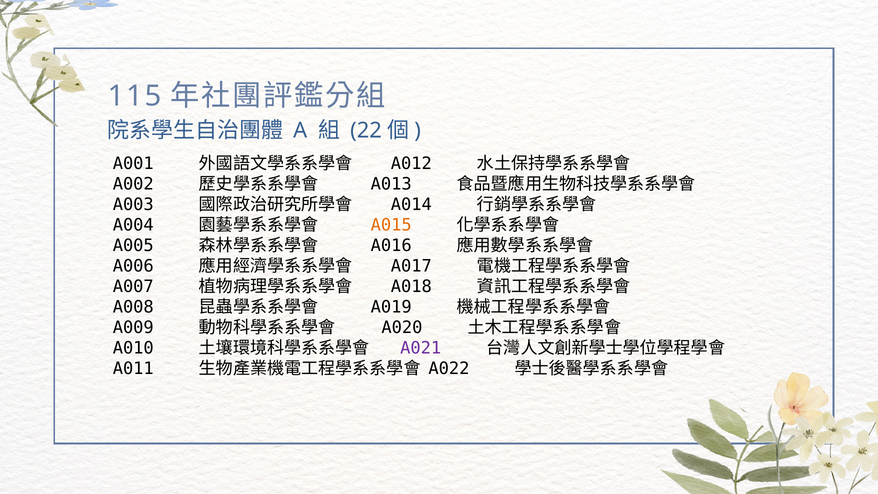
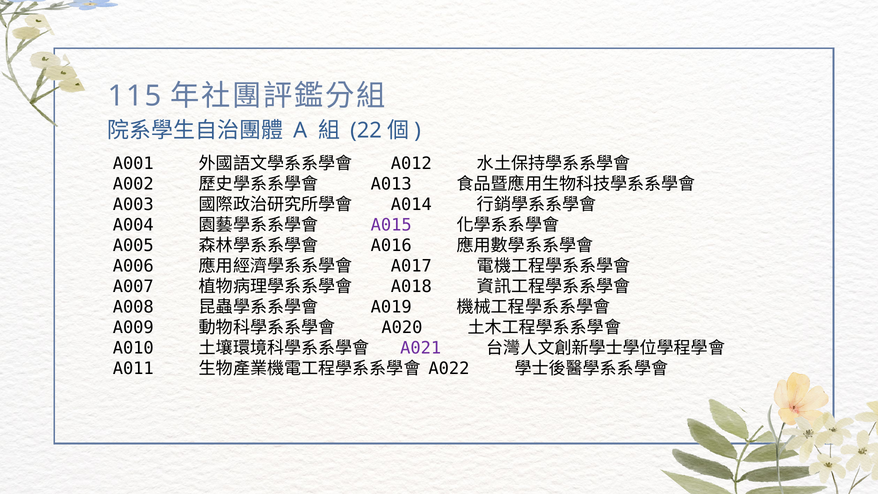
A015 colour: orange -> purple (391, 225)
